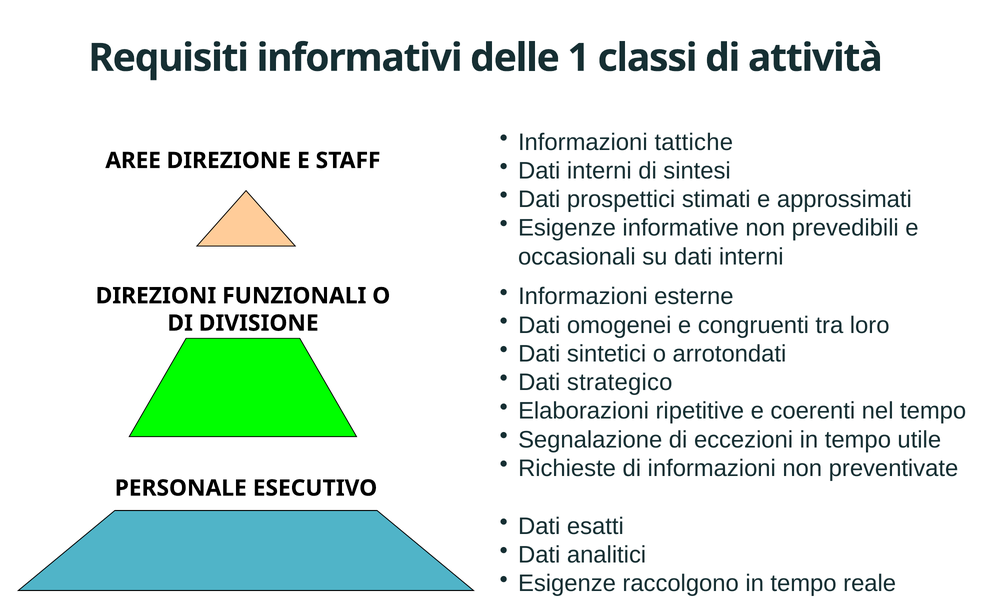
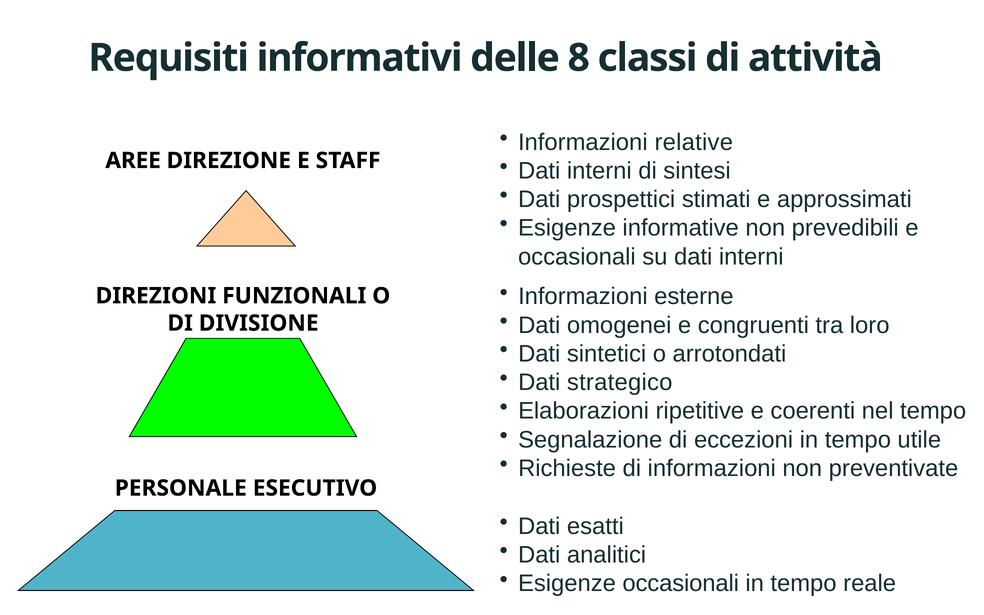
1: 1 -> 8 (579, 58)
tattiche: tattiche -> relative (694, 142)
Esigenze raccolgono: raccolgono -> occasionali (681, 584)
